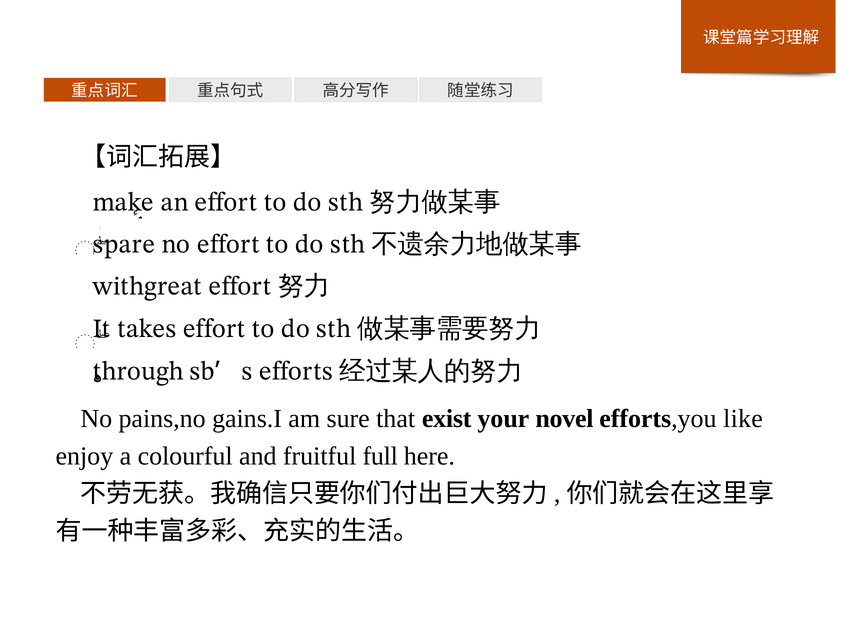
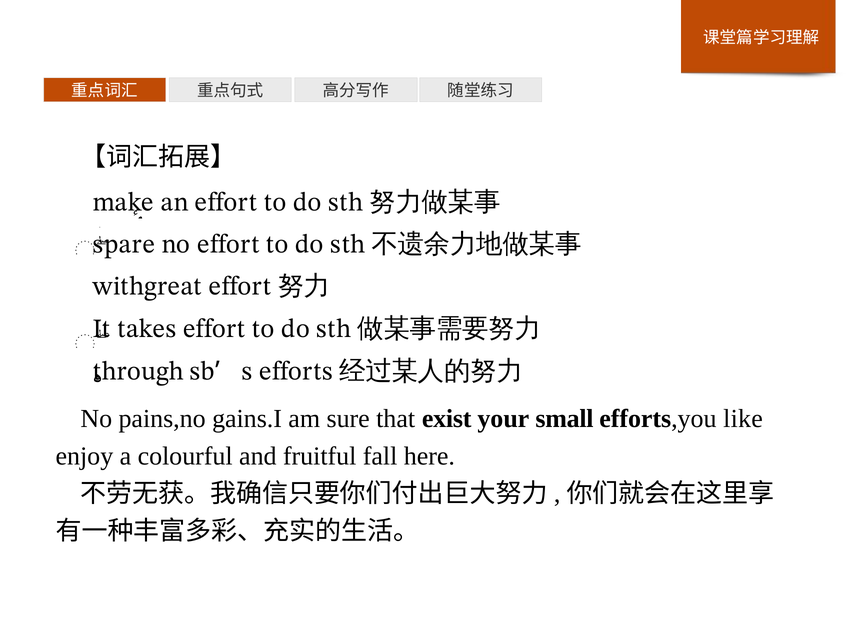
novel: novel -> small (564, 419)
full: full -> fall (380, 456)
